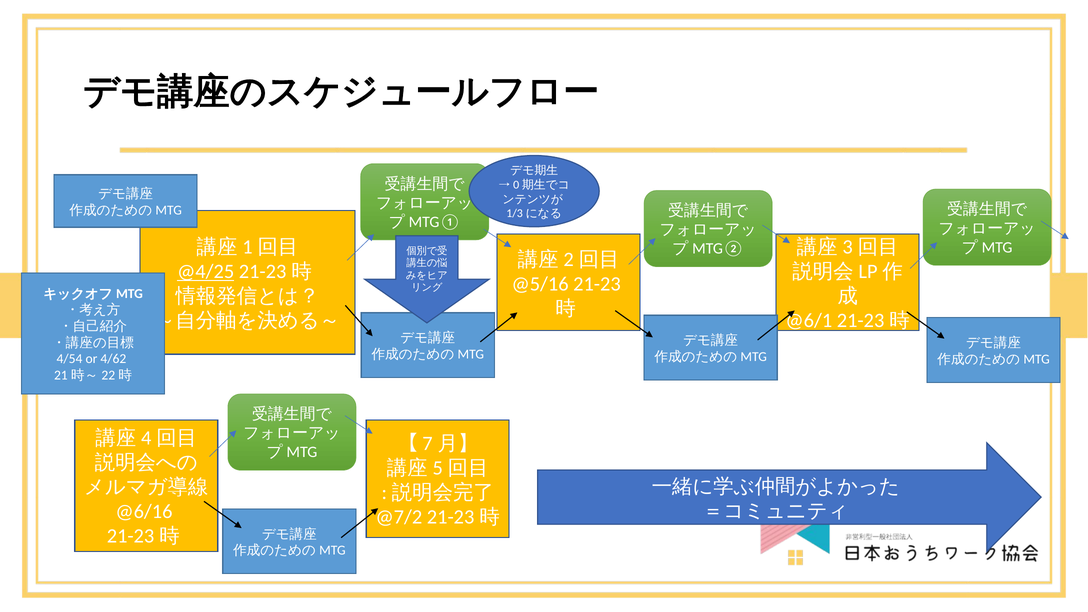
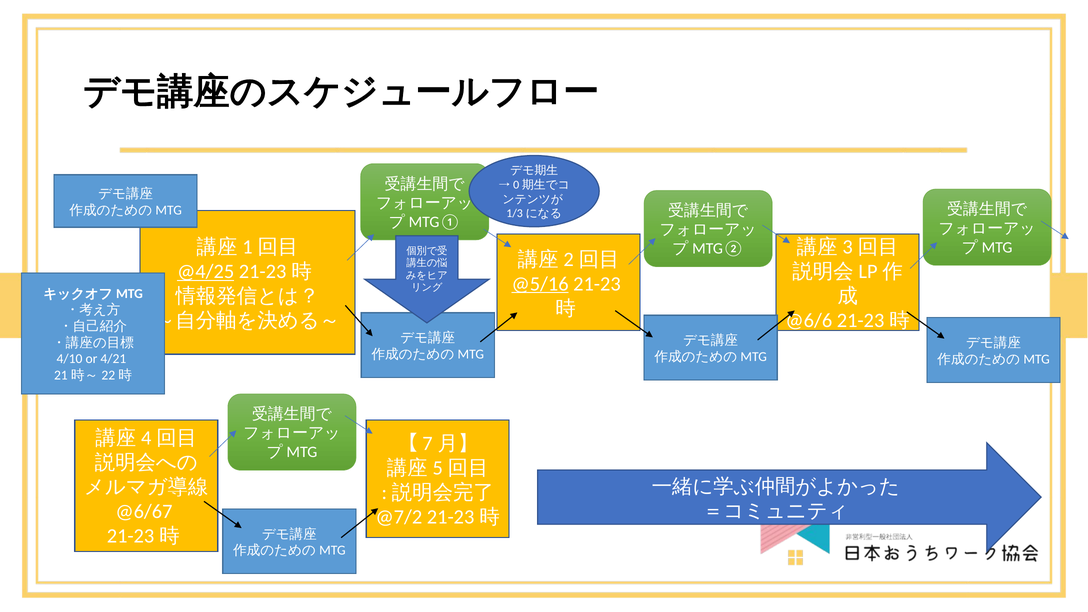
@5/16 underline: none -> present (540, 284)
@6/1: @6/1 -> @6/6 (809, 321)
4/54: 4/54 -> 4/10 (69, 359)
4/62: 4/62 -> 4/21 (113, 359)
@6/16: @6/16 -> @6/67 (144, 512)
